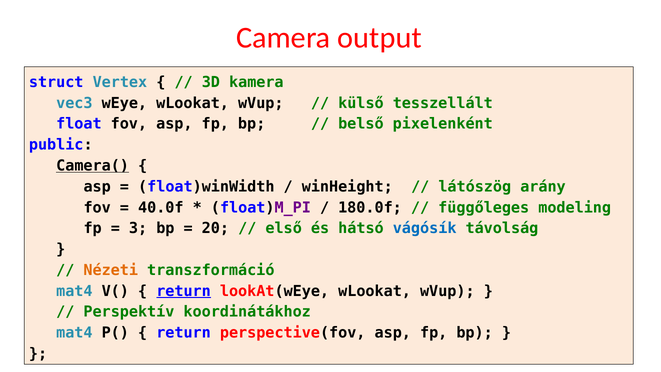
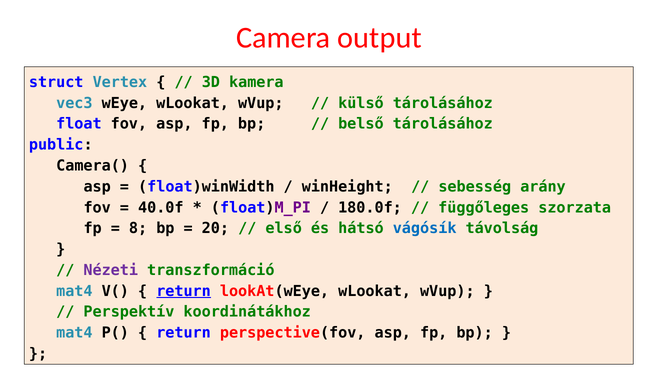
külső tesszellált: tesszellált -> tárolásához (443, 103)
belső pixelenként: pixelenként -> tárolásához (443, 124)
Camera( underline: present -> none (93, 166)
látószög: látószög -> sebesség (475, 187)
modeling: modeling -> szorzata (575, 207)
3: 3 -> 8 (138, 228)
Nézeti colour: orange -> purple (111, 270)
